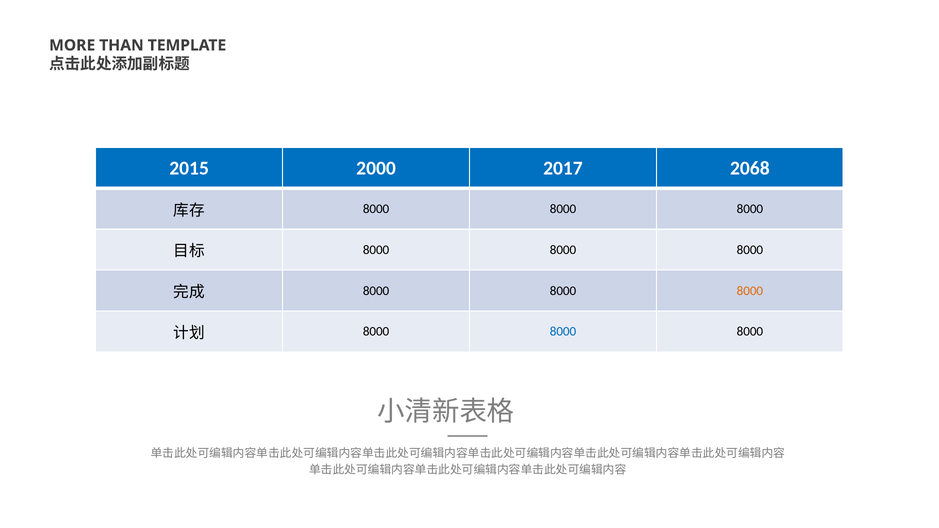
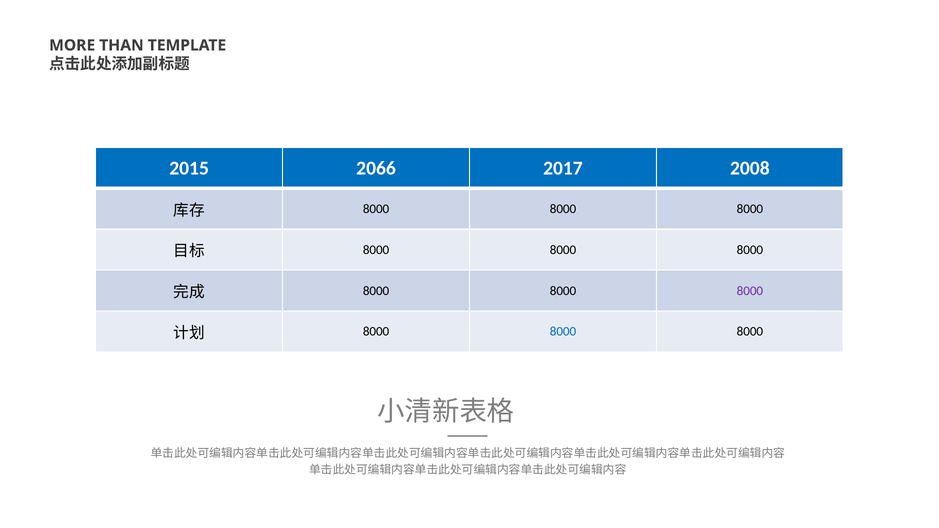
2000: 2000 -> 2066 (376, 168)
2068: 2068 -> 2008 (750, 168)
8000 colour: orange -> purple (750, 291)
